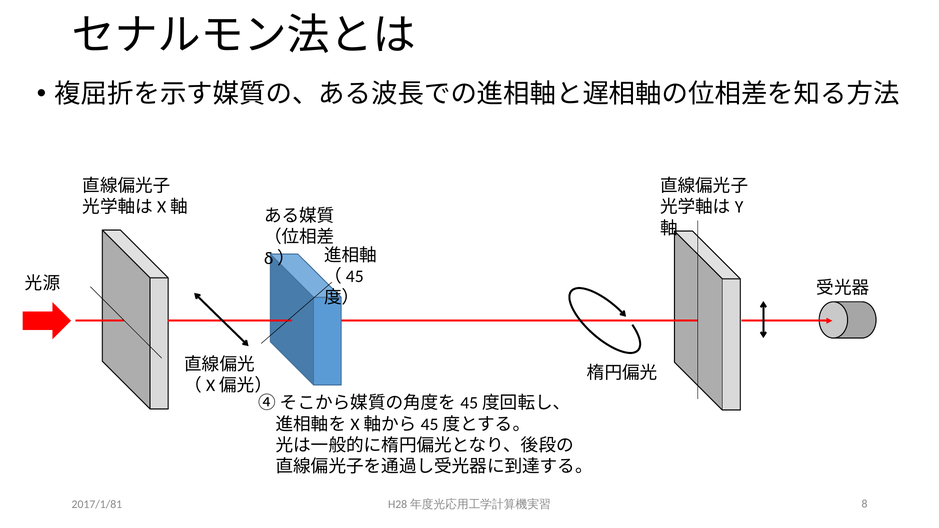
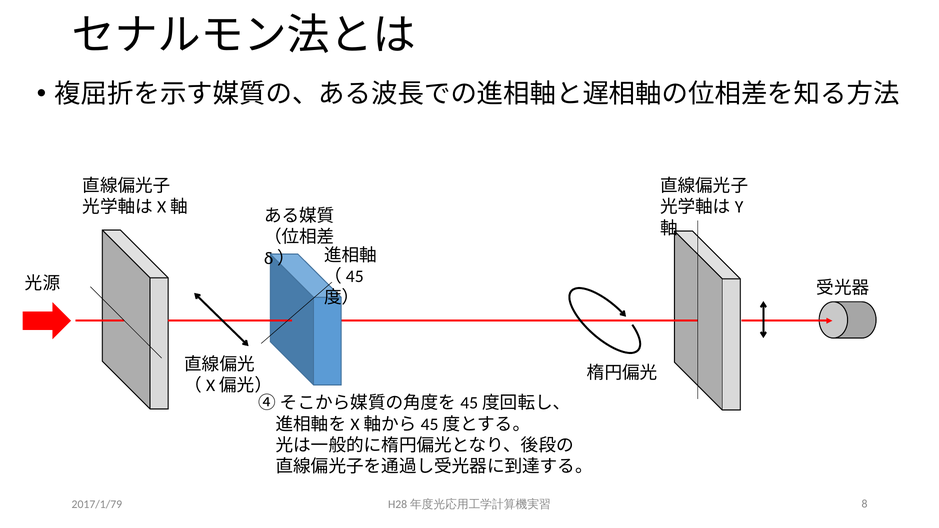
2017/1/81: 2017/1/81 -> 2017/1/79 (97, 504)
